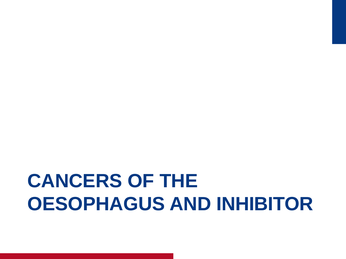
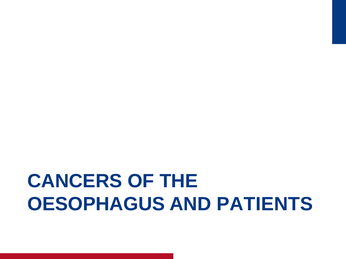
INHIBITOR: INHIBITOR -> PATIENTS (265, 204)
